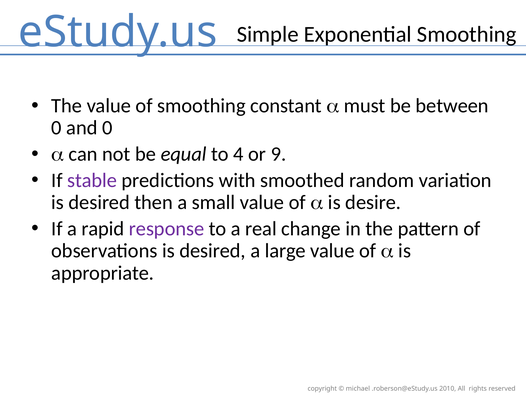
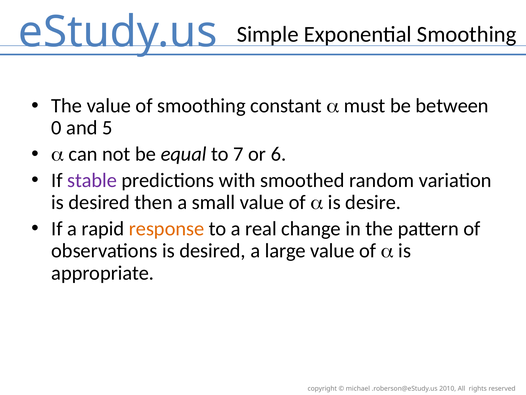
and 0: 0 -> 5 (107, 128)
4: 4 -> 7 (238, 154)
9: 9 -> 6 (278, 154)
response colour: purple -> orange (167, 228)
